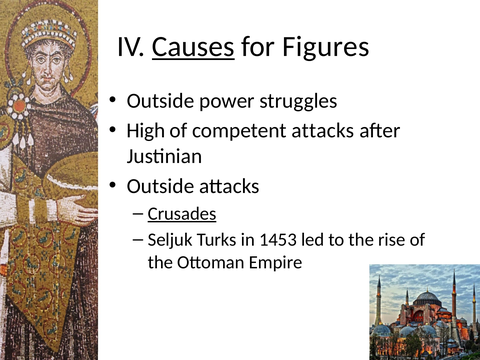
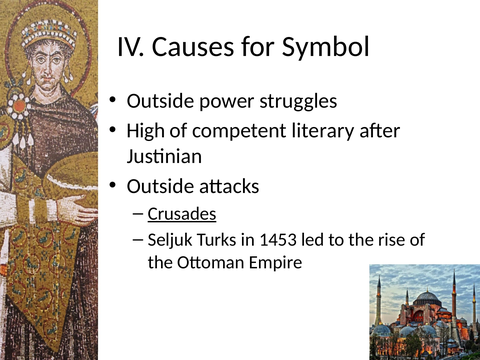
Causes underline: present -> none (193, 46)
Figures: Figures -> Symbol (326, 46)
competent attacks: attacks -> literary (323, 131)
